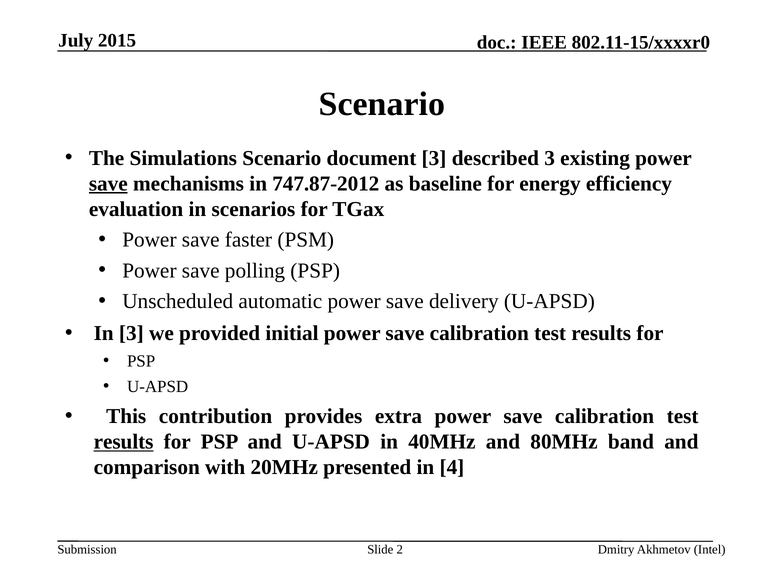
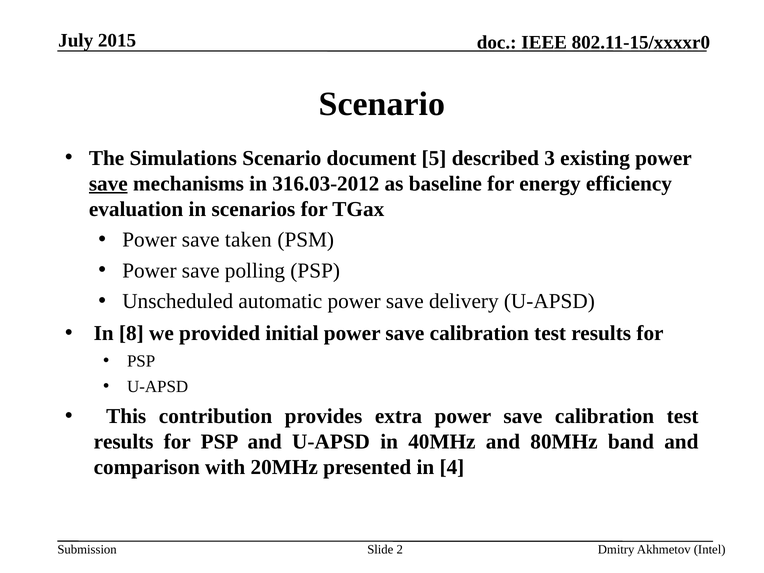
document 3: 3 -> 5 (434, 158)
747.87-2012: 747.87-2012 -> 316.03-2012 (326, 184)
faster: faster -> taken (248, 240)
In 3: 3 -> 8 (131, 333)
results underline: present -> none (124, 442)
